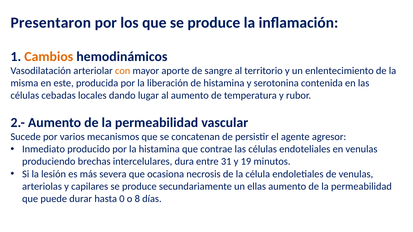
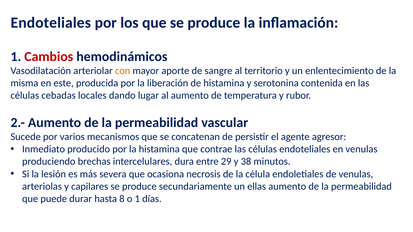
Presentaron: Presentaron -> Endoteliales (51, 23)
Cambios colour: orange -> red (49, 57)
31: 31 -> 29 (226, 162)
19: 19 -> 38 (246, 162)
0: 0 -> 8 (122, 199)
o 8: 8 -> 1 (137, 199)
